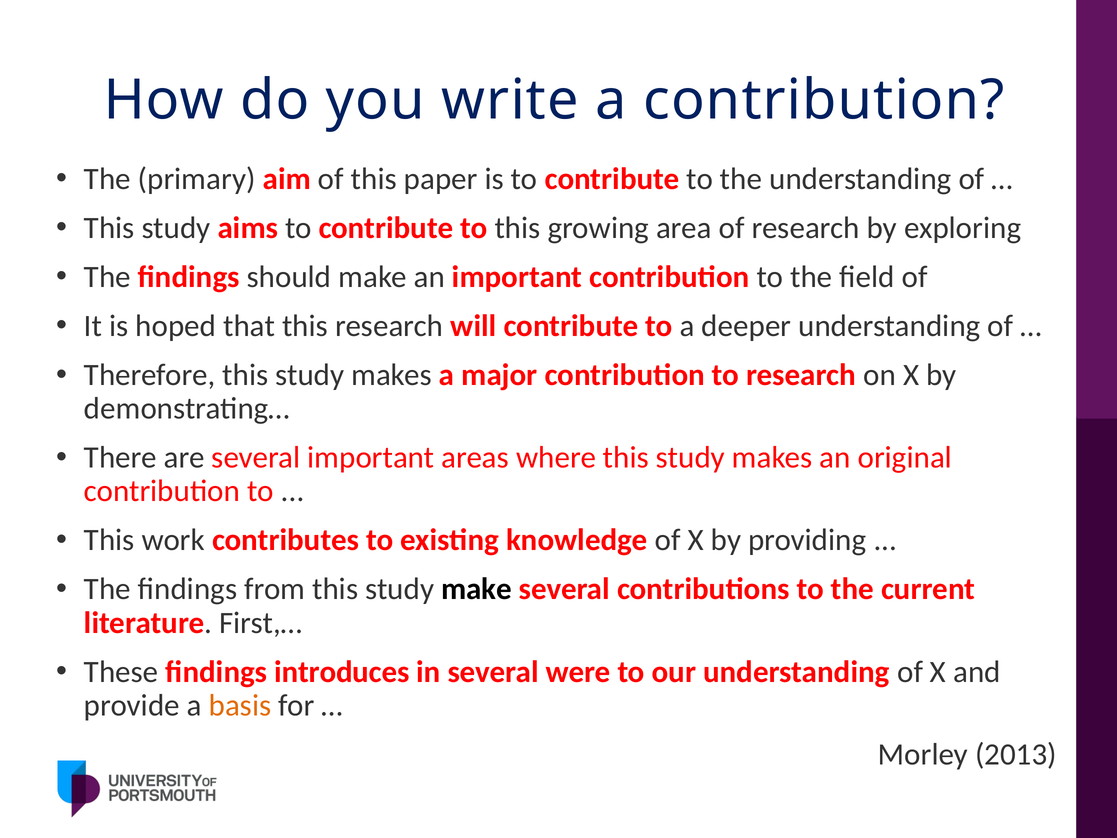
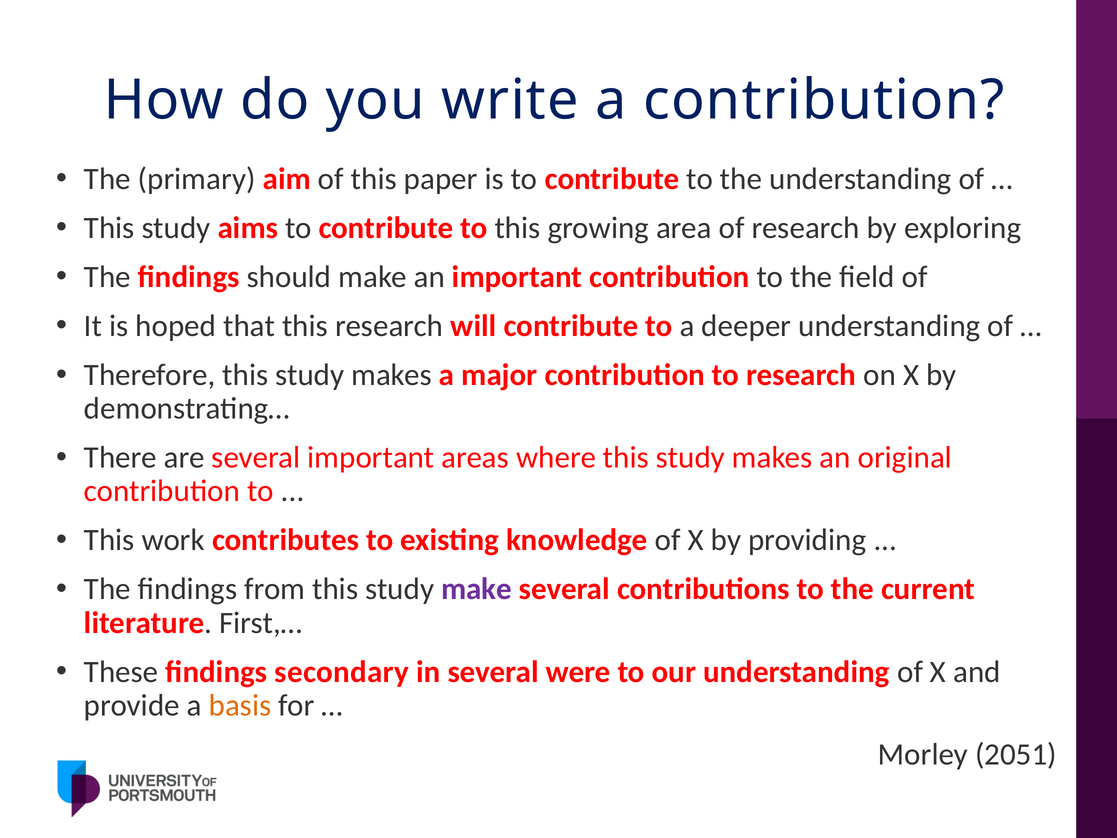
make colour: black -> purple (477, 589)
introduces: introduces -> secondary (342, 672)
2013: 2013 -> 2051 (1016, 754)
